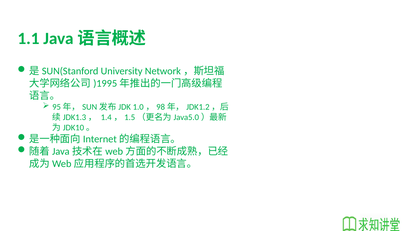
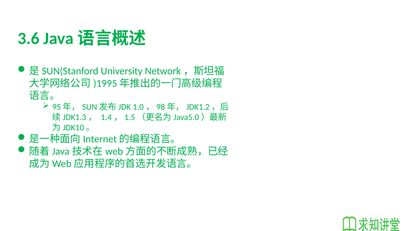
1.1: 1.1 -> 3.6 (29, 39)
